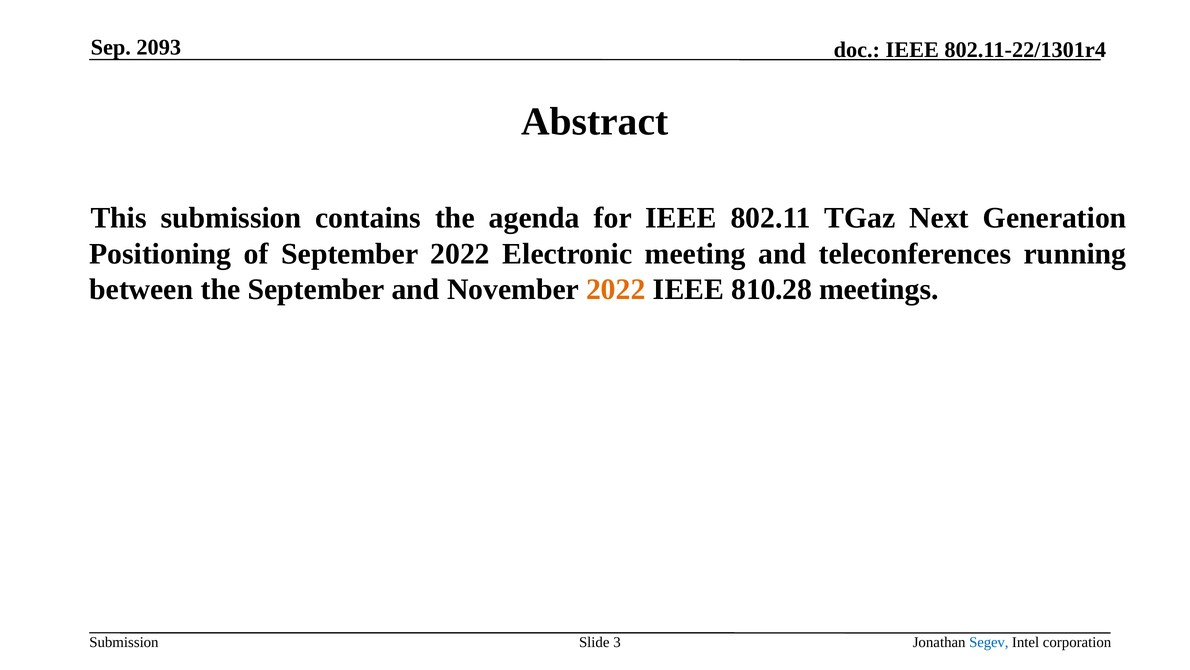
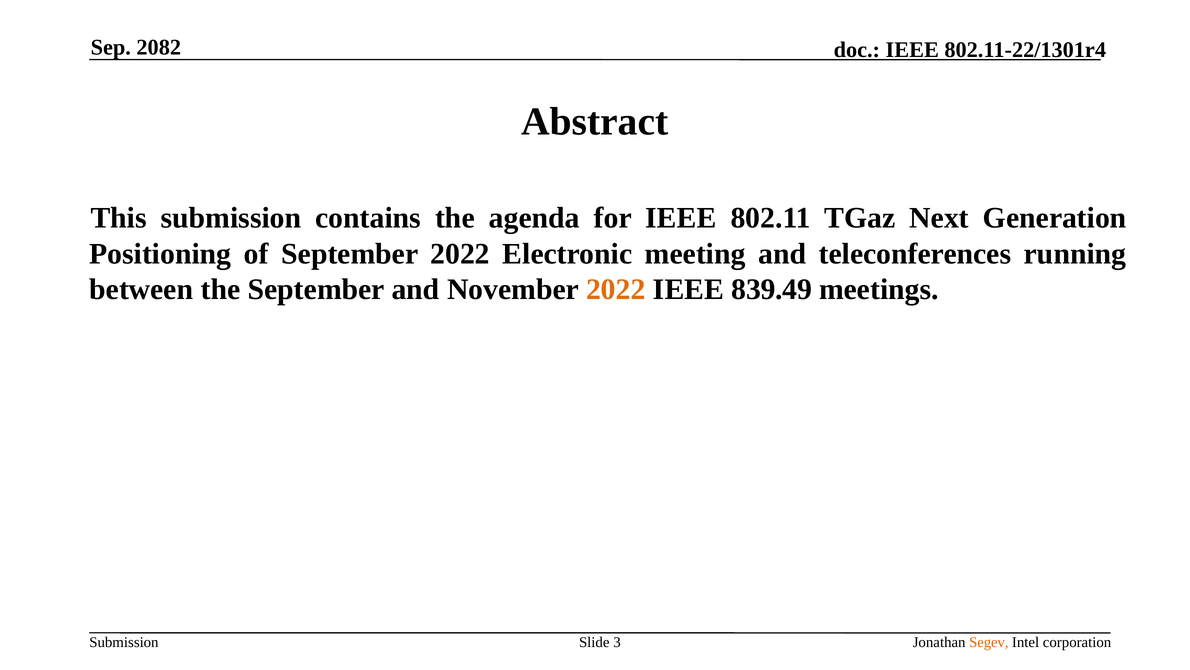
2093: 2093 -> 2082 (159, 47)
810.28: 810.28 -> 839.49 (772, 289)
Segev colour: blue -> orange (989, 642)
